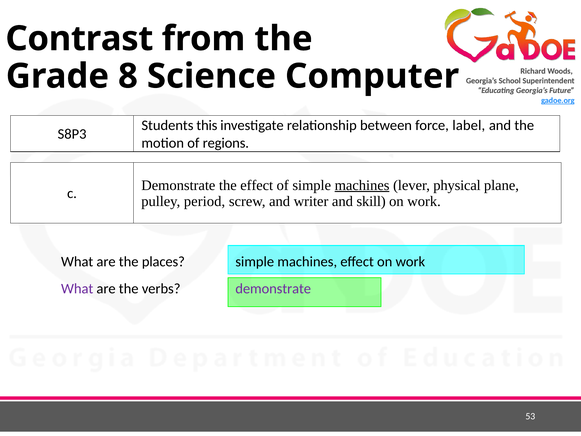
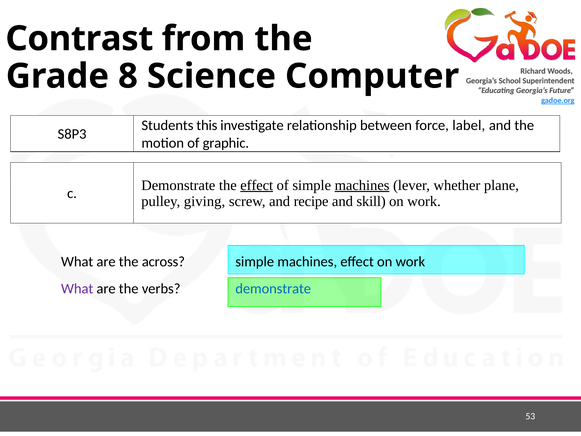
regions: regions -> graphic (226, 143)
effect underline: none -> present (257, 185)
physical: physical -> whether (457, 185)
period: period -> giving (205, 201)
writer: writer -> recipe (311, 201)
places: places -> across (163, 262)
demonstrate colour: purple -> blue (273, 289)
